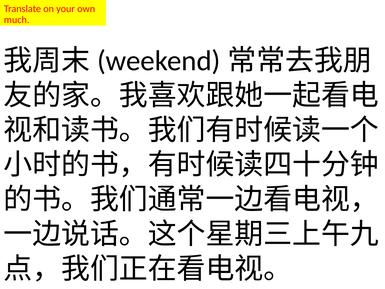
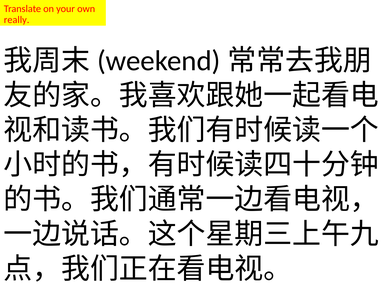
much: much -> really (17, 20)
